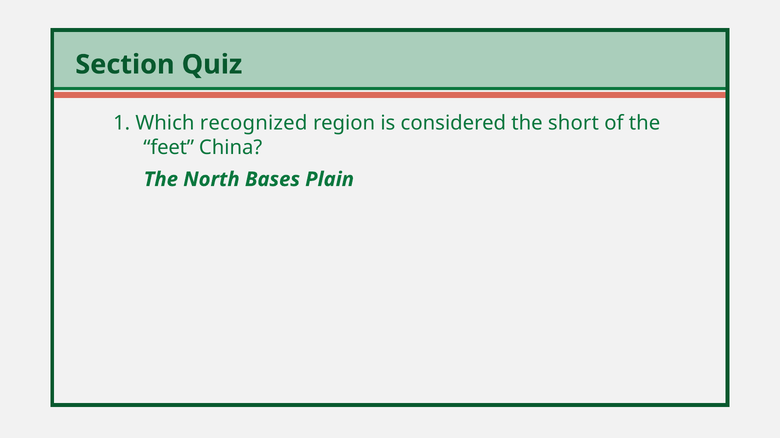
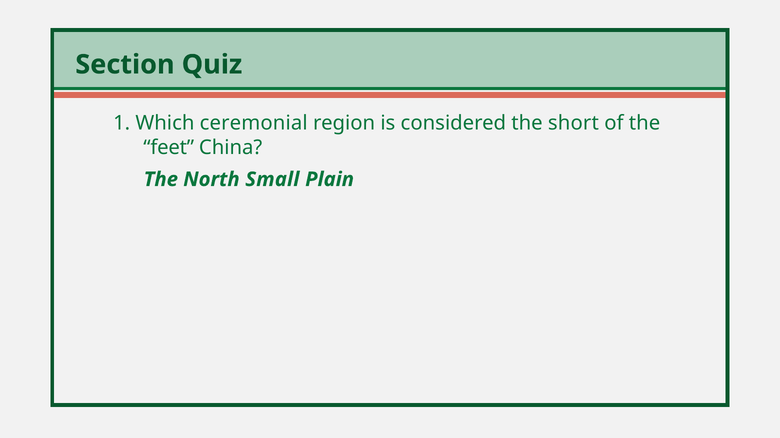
recognized: recognized -> ceremonial (254, 123)
Bases: Bases -> Small (272, 180)
